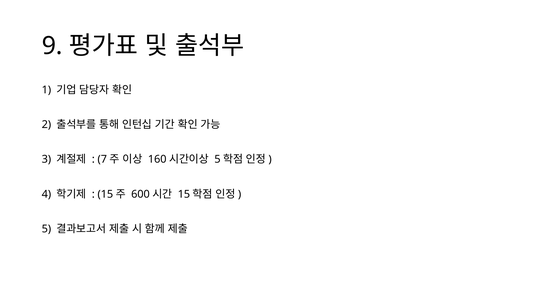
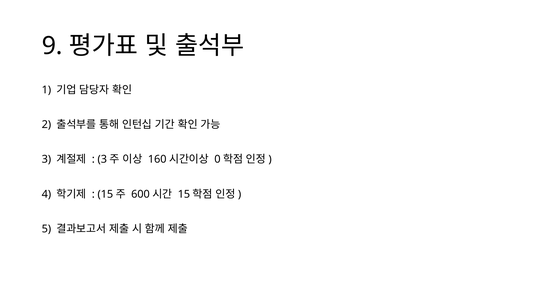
7: 7 -> 3 (102, 159)
5: 5 -> 0 (218, 159)
